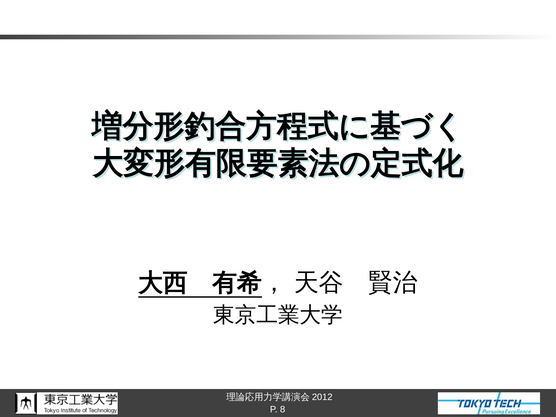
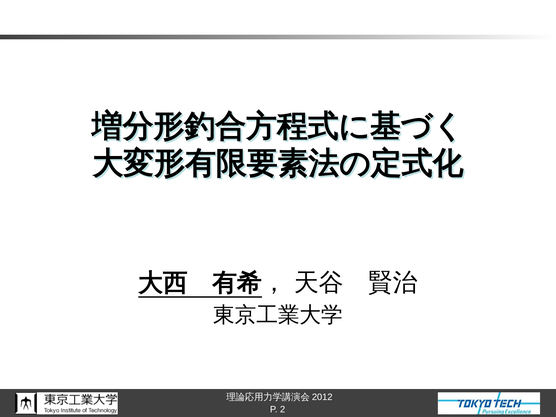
8: 8 -> 2 (283, 410)
